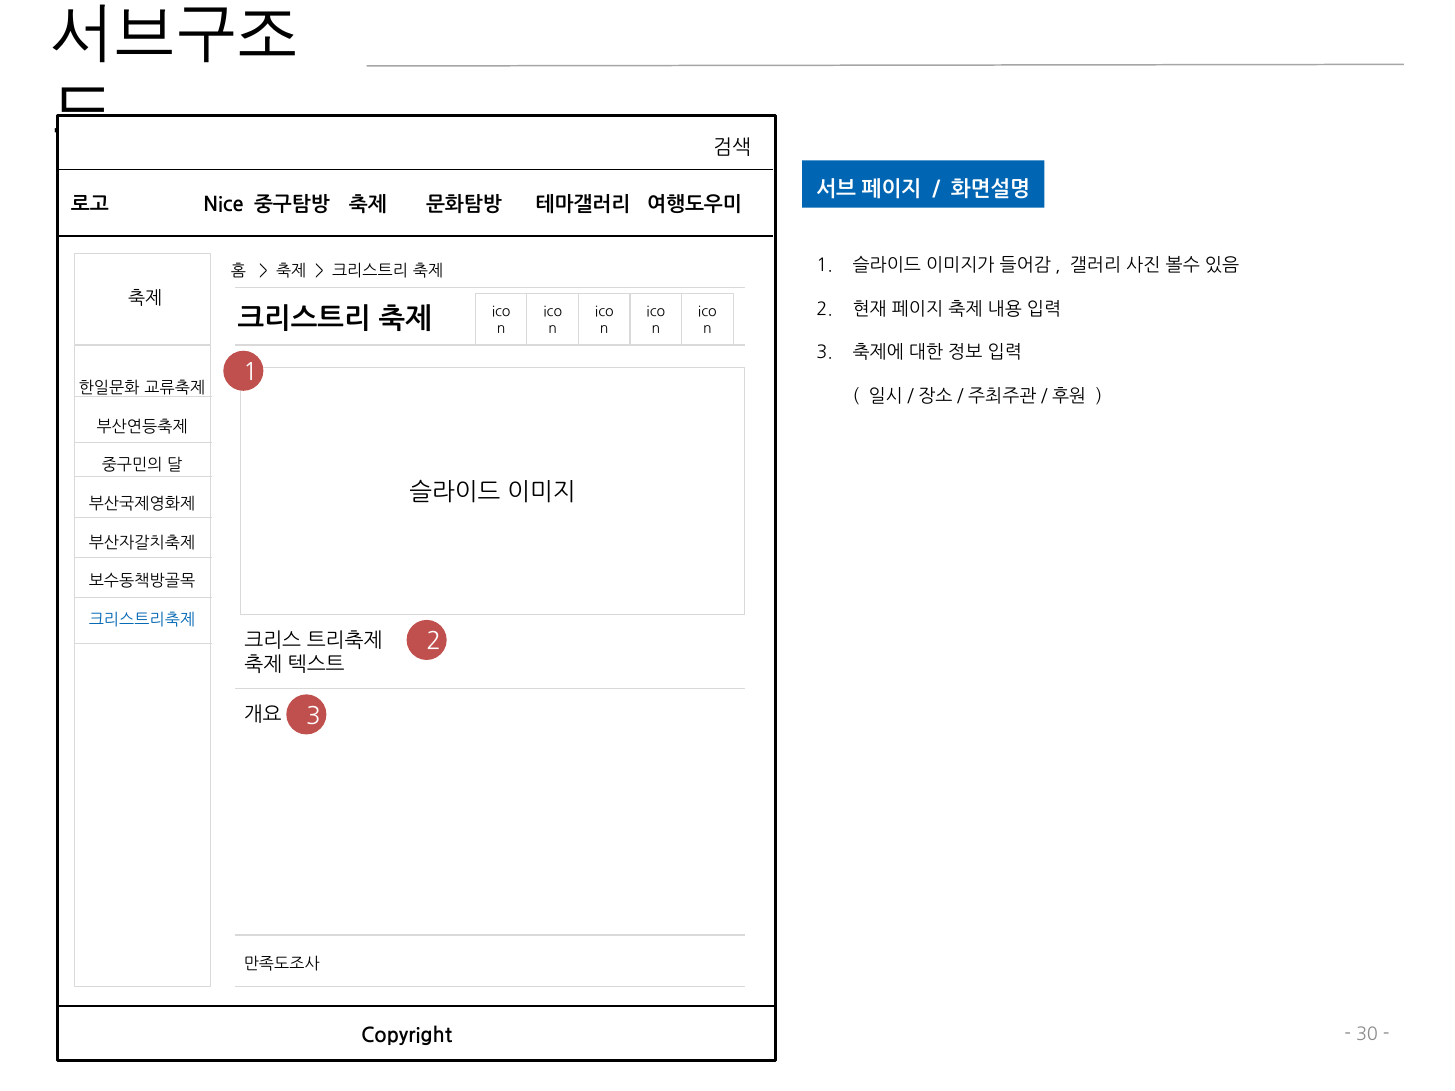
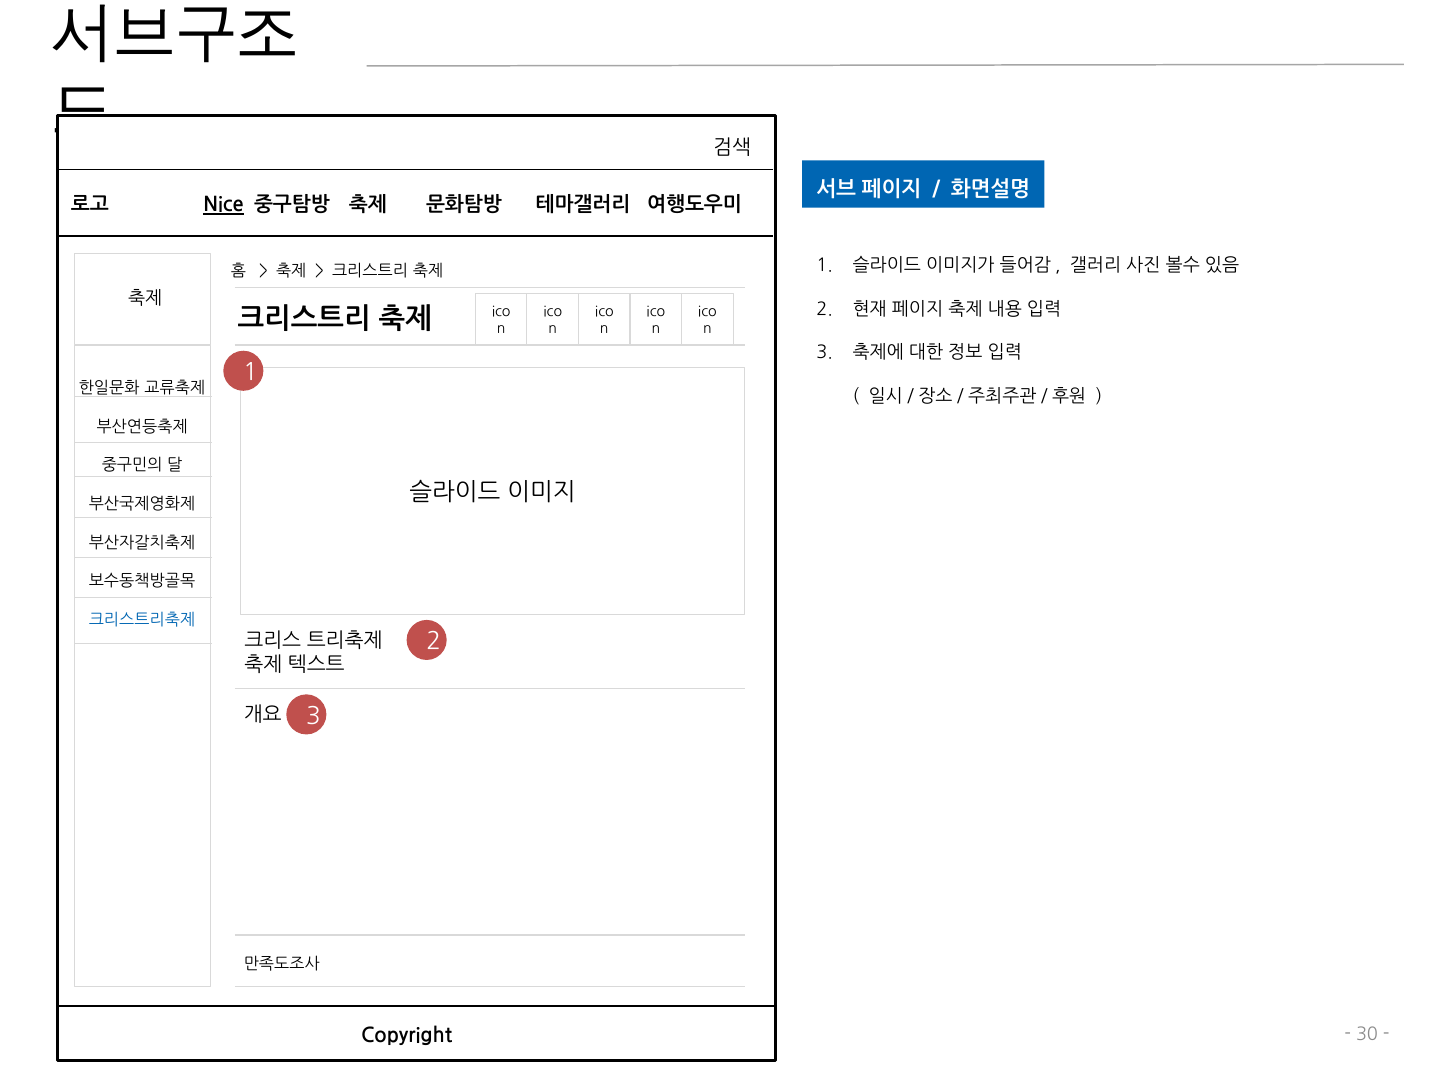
Nice underline: none -> present (224, 205)
